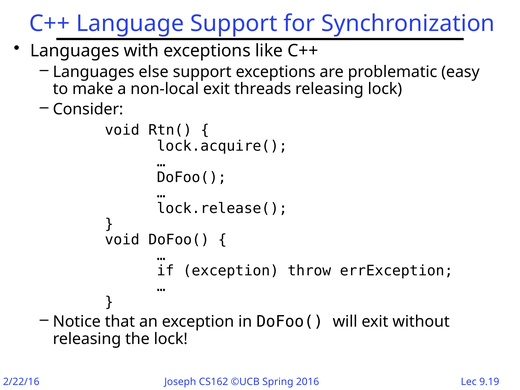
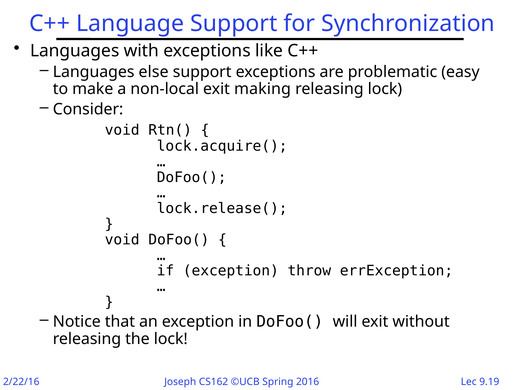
threads: threads -> making (263, 89)
